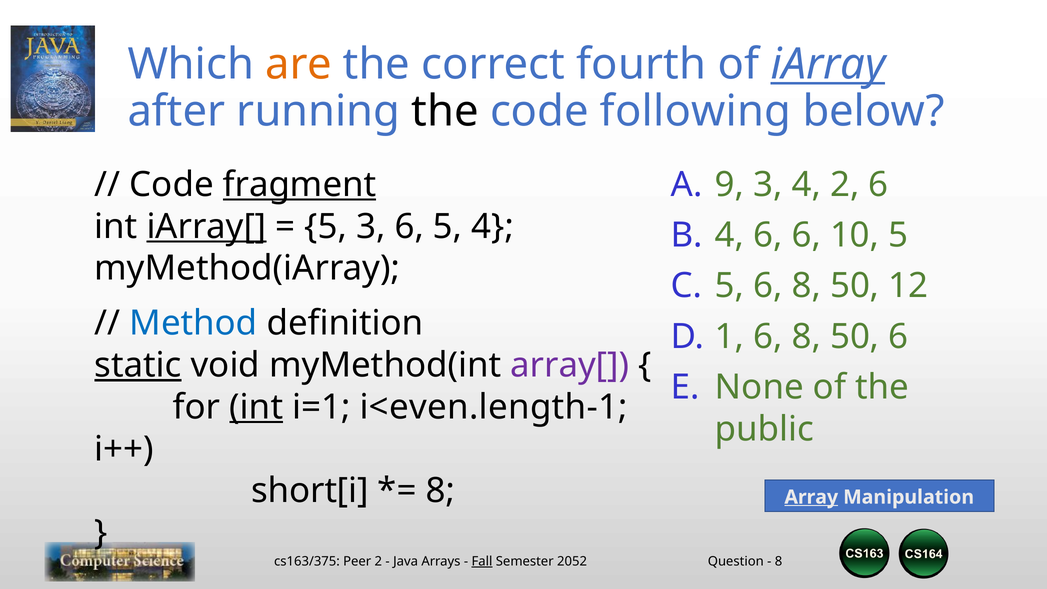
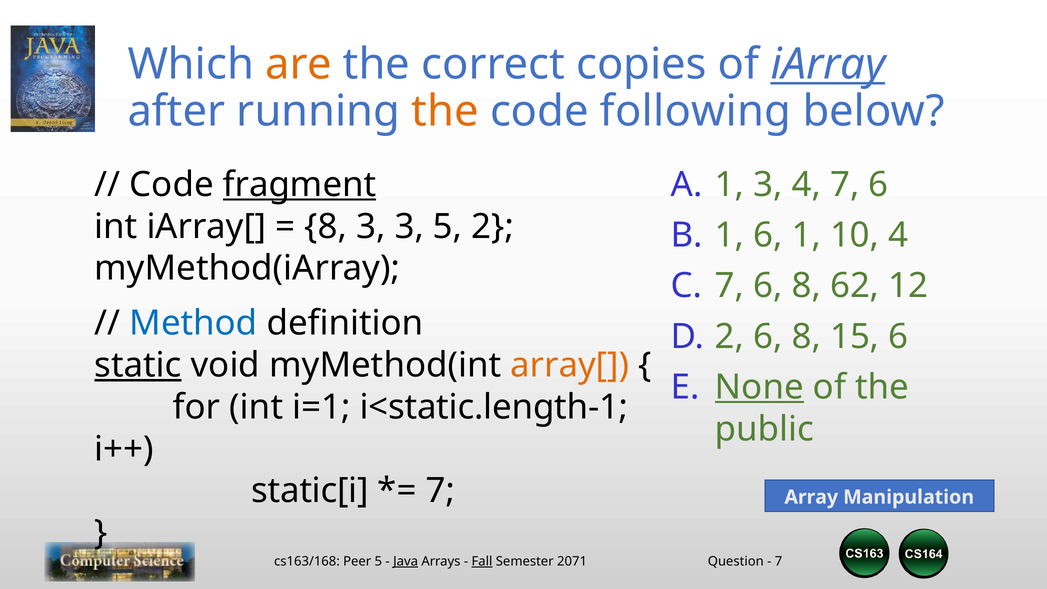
fourth: fourth -> copies (641, 64)
the colour: black -> orange (445, 112)
9: 9 -> 1 (730, 185)
4 2: 2 -> 7 (845, 185)
iArray[ underline: present -> none (206, 226)
5: 5 -> 8 (326, 226)
3 6: 6 -> 3 (409, 226)
5 4: 4 -> 2 (493, 226)
4: 4 -> 1 (730, 235)
6 6: 6 -> 1 (806, 235)
10 5: 5 -> 4 (898, 235)
5: 5 -> 7 (730, 286)
50: 50 -> 62 (855, 286)
1: 1 -> 2 (730, 337)
50: 50 -> 15 (855, 337)
array[ colour: purple -> orange (570, 365)
None underline: none -> present (759, 387)
int underline: present -> none (256, 407)
i<even.length-1: i<even.length-1 -> i<static.length-1 (494, 407)
short[i: short[i -> static[i (310, 491)
8: 8 -> 7 (440, 491)
Array underline: present -> none (811, 497)
cs163/375: cs163/375 -> cs163/168 (307, 561)
Peer 2: 2 -> 5 (378, 561)
Java underline: none -> present (406, 561)
2052: 2052 -> 2071 (572, 561)
8: 8 -> 7 (779, 561)
